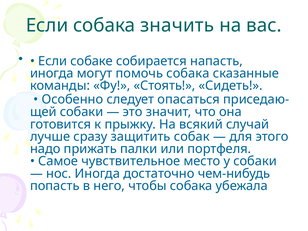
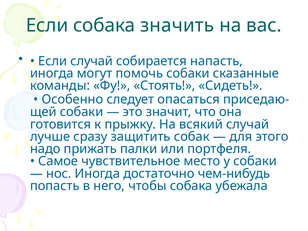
Если собаке: собаке -> случай (92, 61)
помочь собака: собака -> собаки (188, 73)
